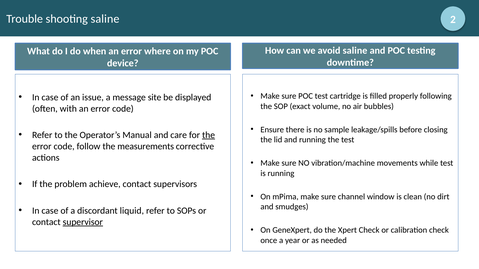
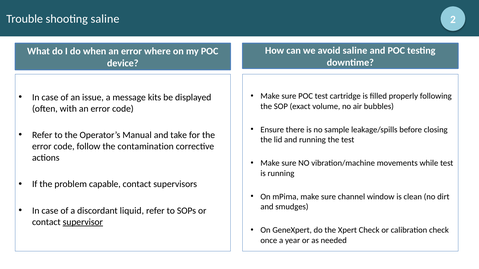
site: site -> kits (155, 97)
care: care -> take (179, 135)
the underline: present -> none (209, 135)
measurements: measurements -> contamination (146, 147)
achieve: achieve -> capable (105, 185)
